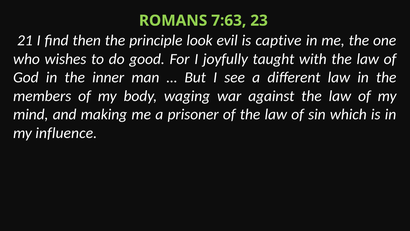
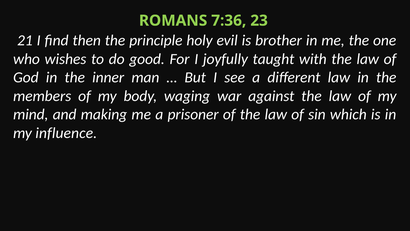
7:63: 7:63 -> 7:36 (229, 21)
look: look -> holy (200, 40)
captive: captive -> brother (279, 40)
